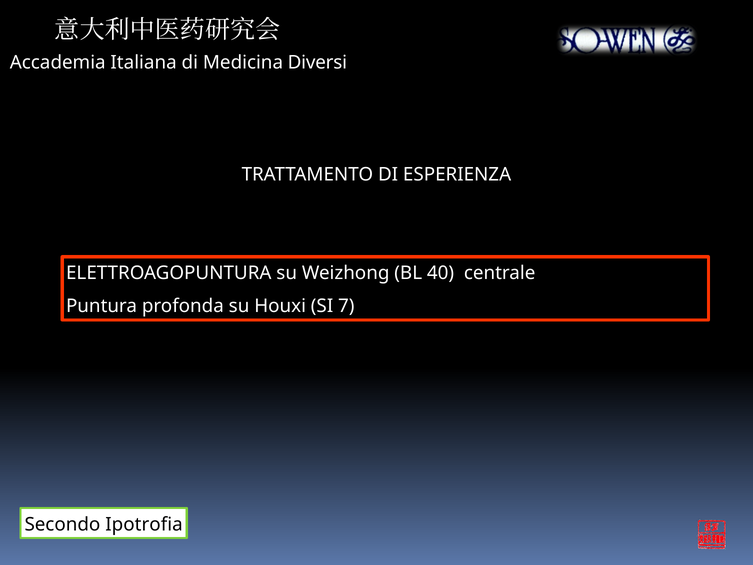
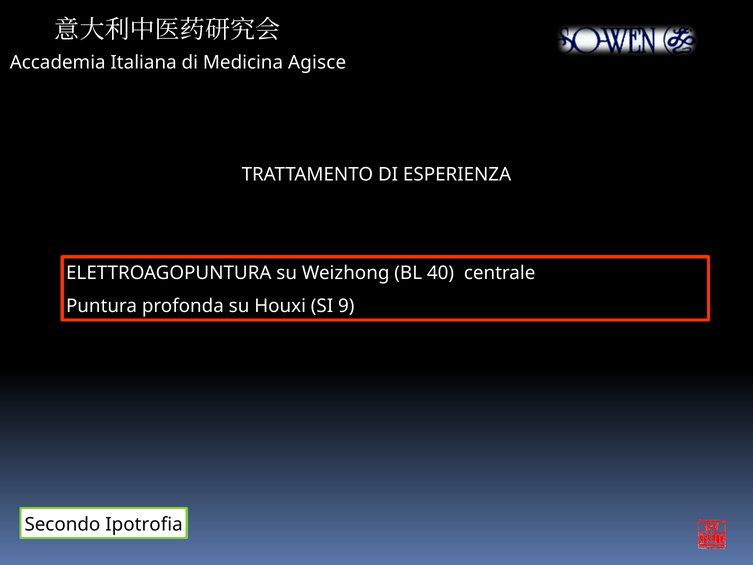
Diversi: Diversi -> Agisce (317, 62)
7: 7 -> 9 (346, 306)
